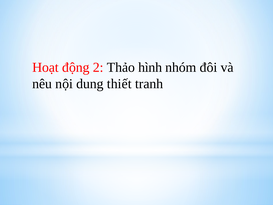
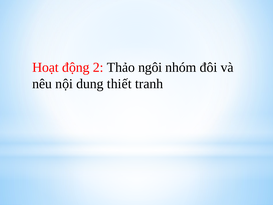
hình: hình -> ngôi (150, 67)
